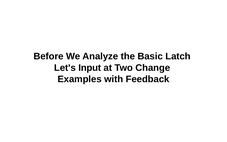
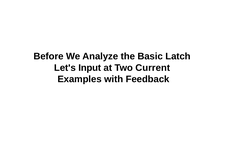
Change: Change -> Current (153, 68)
